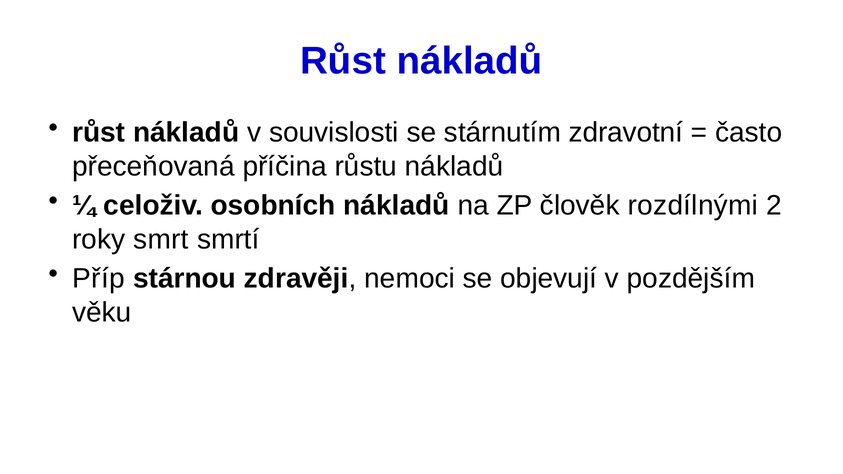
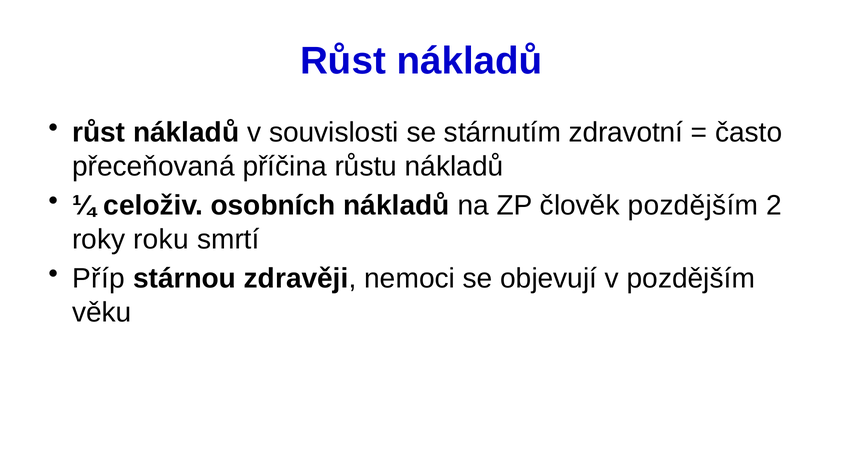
člověk rozdílnými: rozdílnými -> pozdějším (693, 206)
smrt: smrt -> roku (161, 239)
